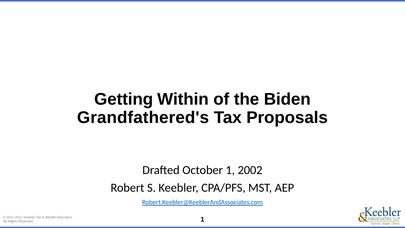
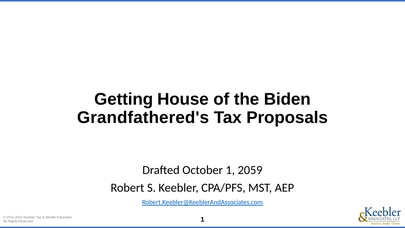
Within: Within -> House (183, 99)
2002: 2002 -> 2059 (250, 170)
